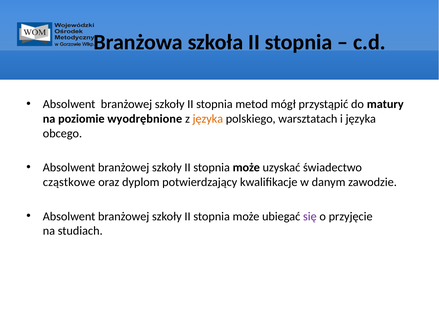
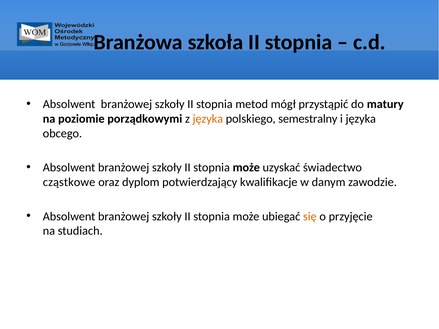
wyodrębnione: wyodrębnione -> porządkowymi (145, 119)
warsztatach: warsztatach -> semestralny (308, 119)
się colour: purple -> orange (310, 216)
